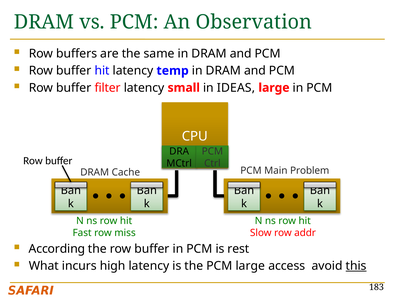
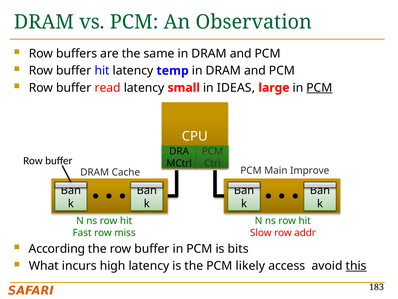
filter: filter -> read (108, 88)
PCM underline: none -> present (319, 88)
Problem: Problem -> Improve (310, 170)
rest: rest -> bits (238, 249)
PCM large: large -> likely (250, 266)
